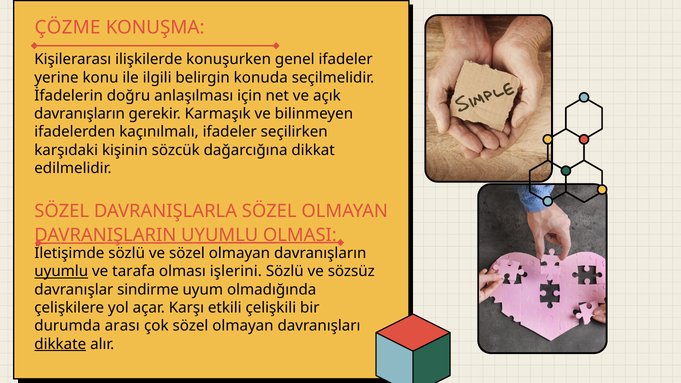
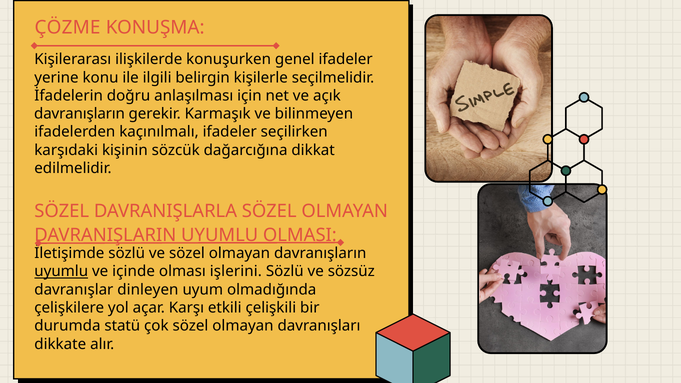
konuda: konuda -> kişilerle (261, 78)
tarafa: tarafa -> içinde (134, 271)
sindirme: sindirme -> dinleyen (148, 290)
arası: arası -> statü (122, 326)
dikkate underline: present -> none (60, 344)
